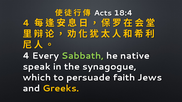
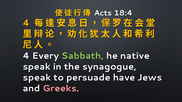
which: which -> speak (37, 78)
faith: faith -> have (124, 78)
Greeks colour: yellow -> pink (61, 89)
